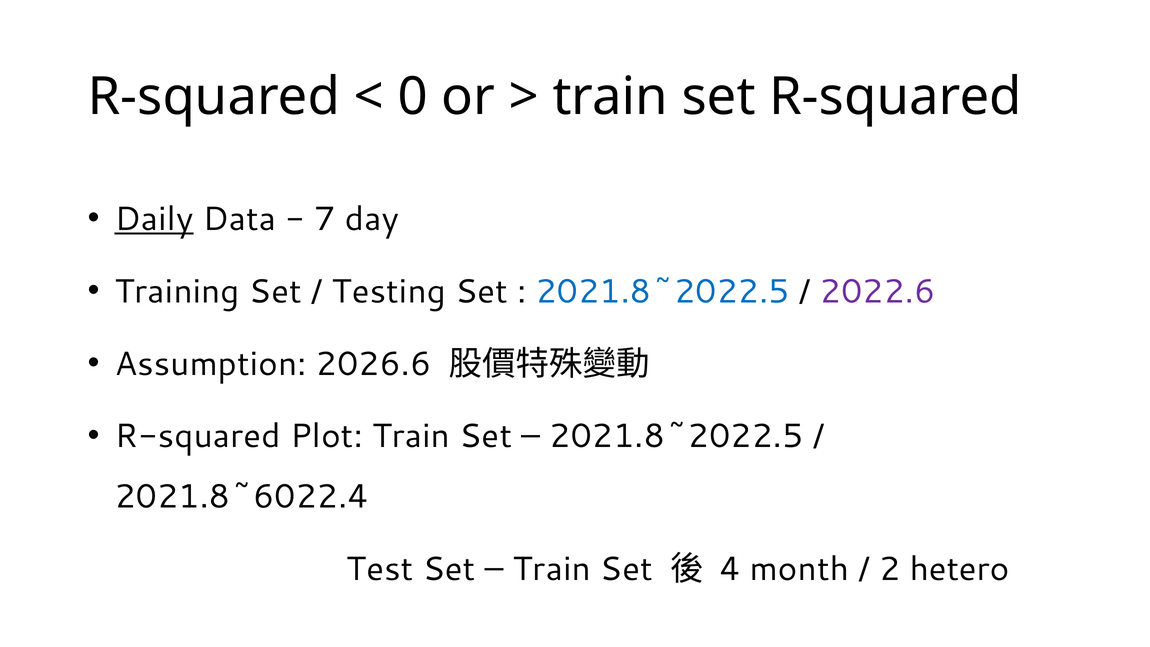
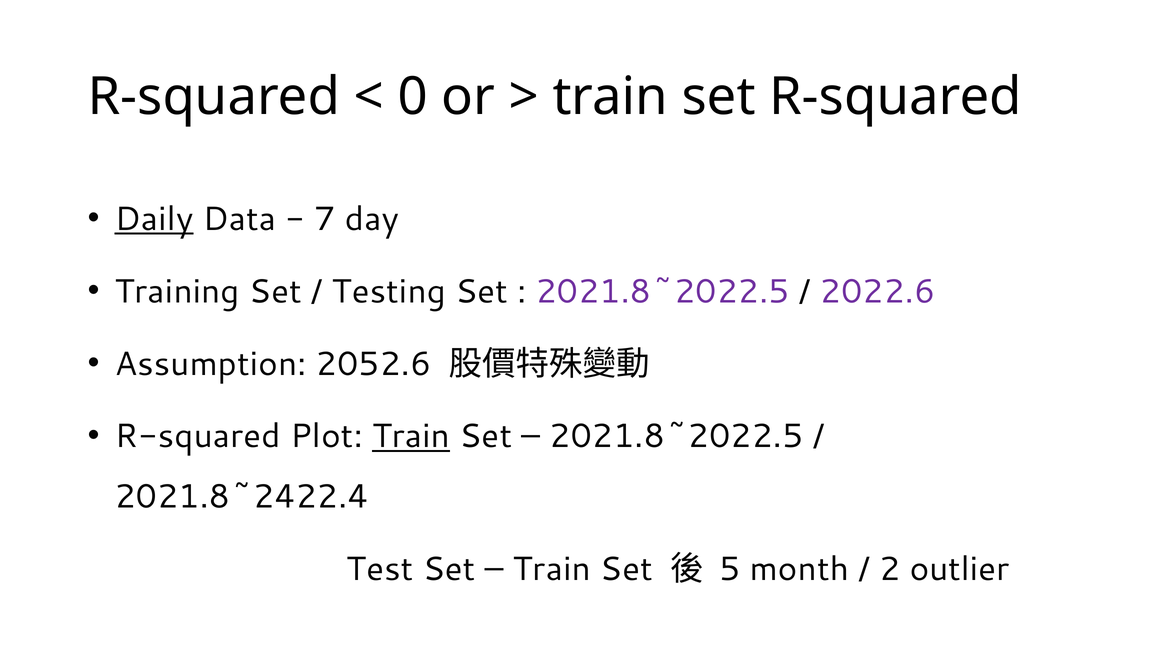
2021.8~2022.5 colour: blue -> purple (663, 292)
2026.6: 2026.6 -> 2052.6 (374, 364)
Train underline: none -> present (411, 436)
2021.8~6022.4: 2021.8~6022.4 -> 2021.8~2422.4 (242, 497)
4: 4 -> 5 (730, 569)
hetero: hetero -> outlier (959, 569)
